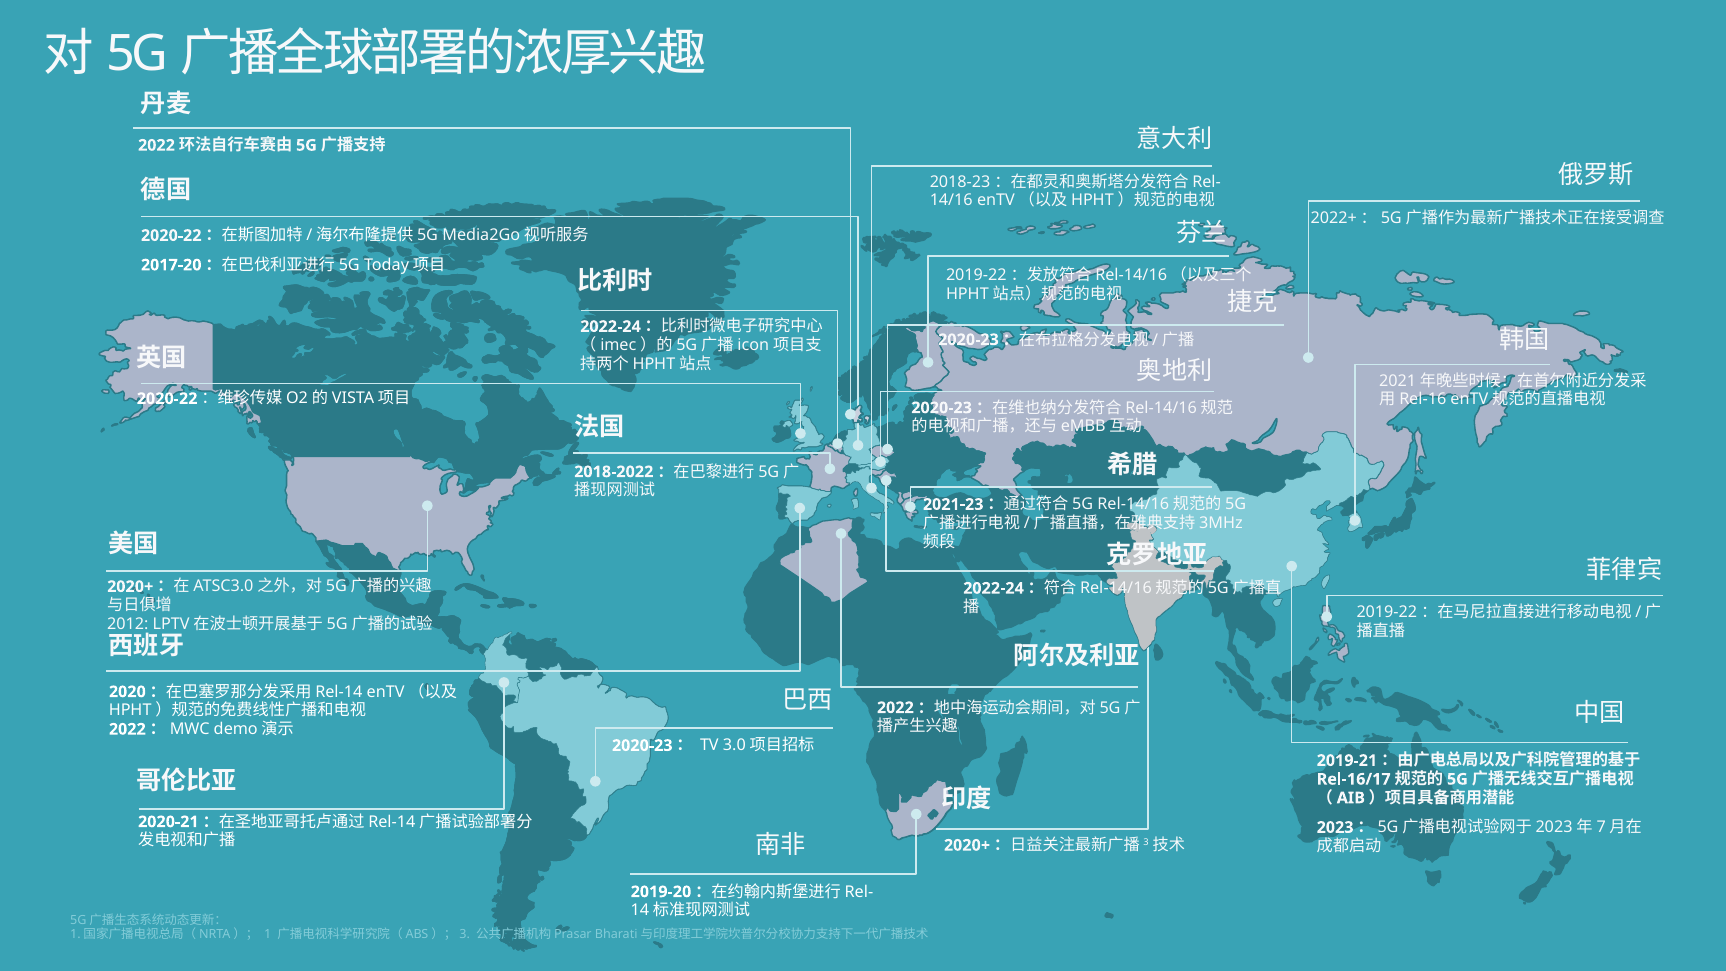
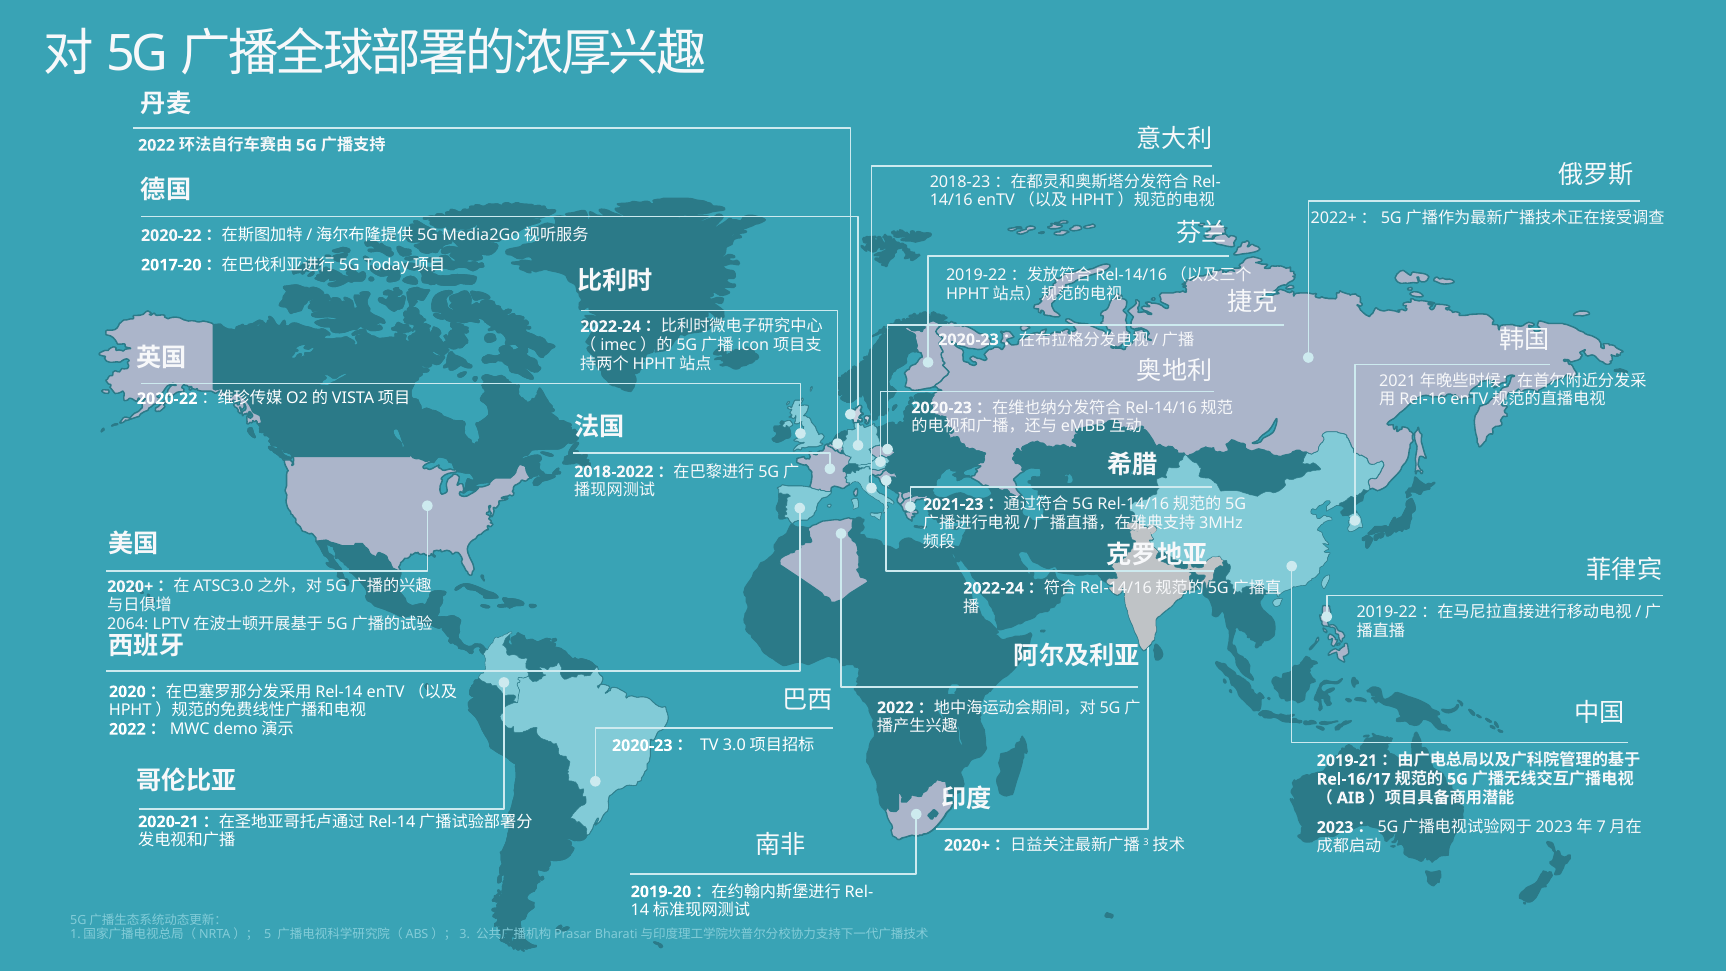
2012: 2012 -> 2064 (128, 624)
1: 1 -> 5 (268, 935)
